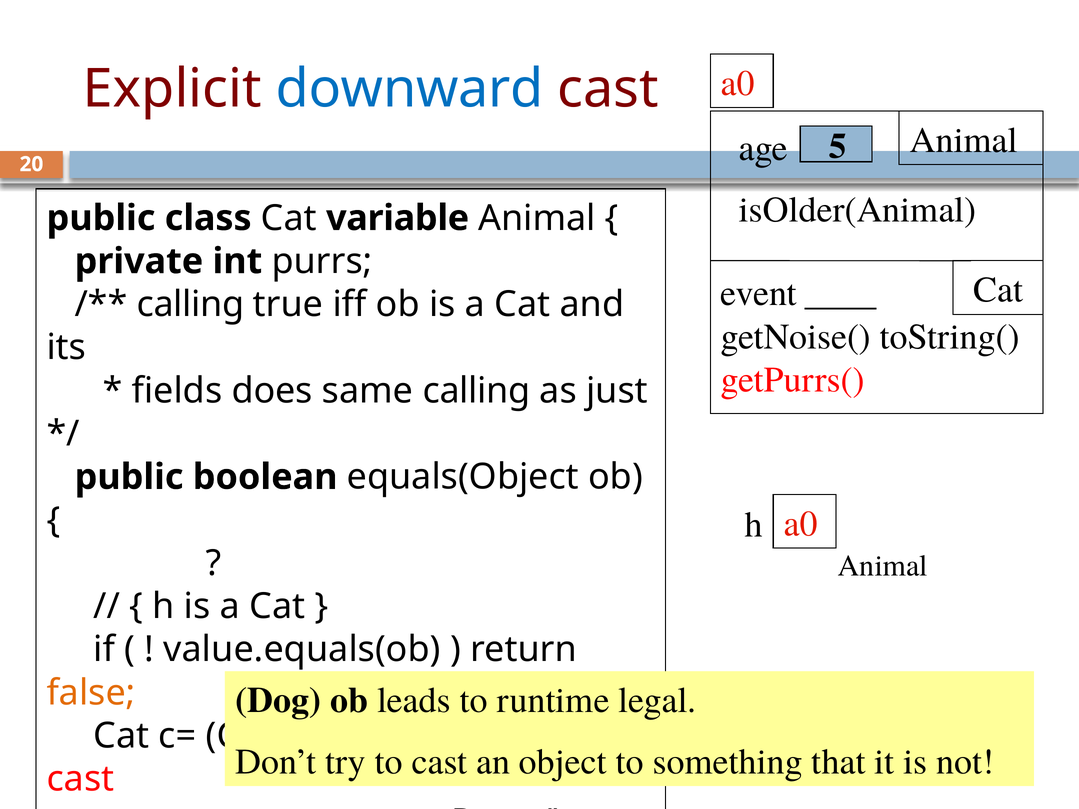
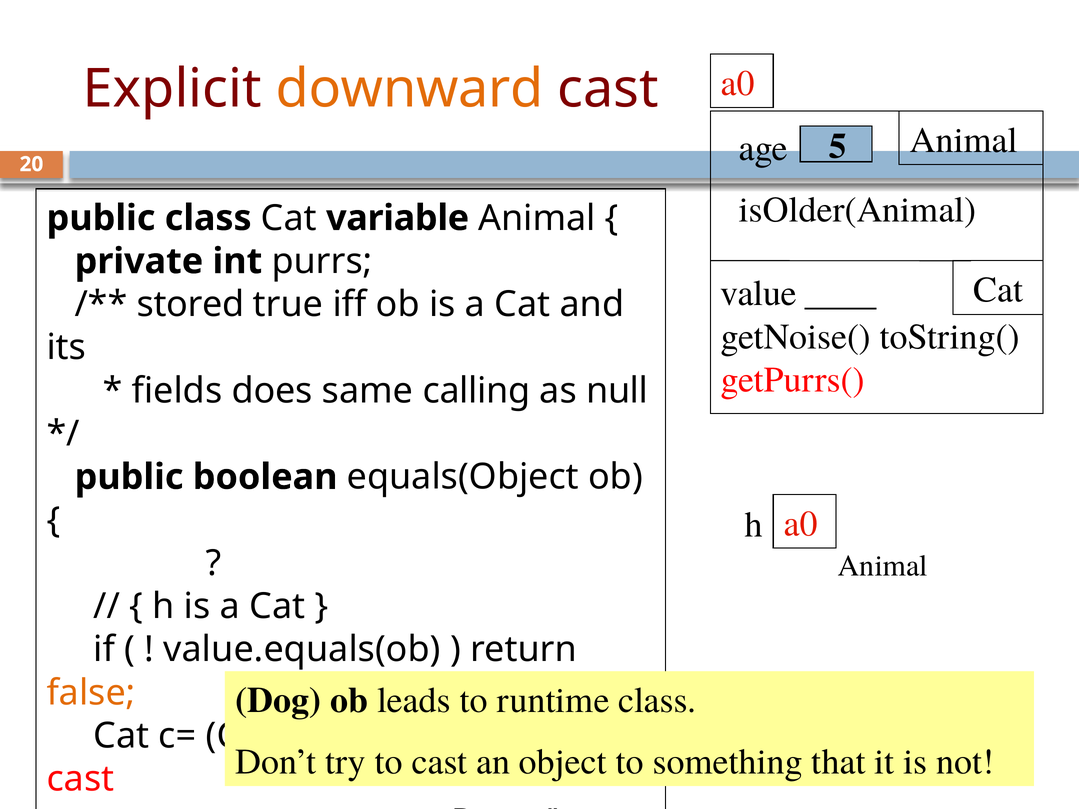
downward colour: blue -> orange (409, 89)
event: event -> value (758, 294)
calling: calling -> stored (190, 305)
just: just -> null (617, 391)
runtime legal: legal -> class (657, 701)
